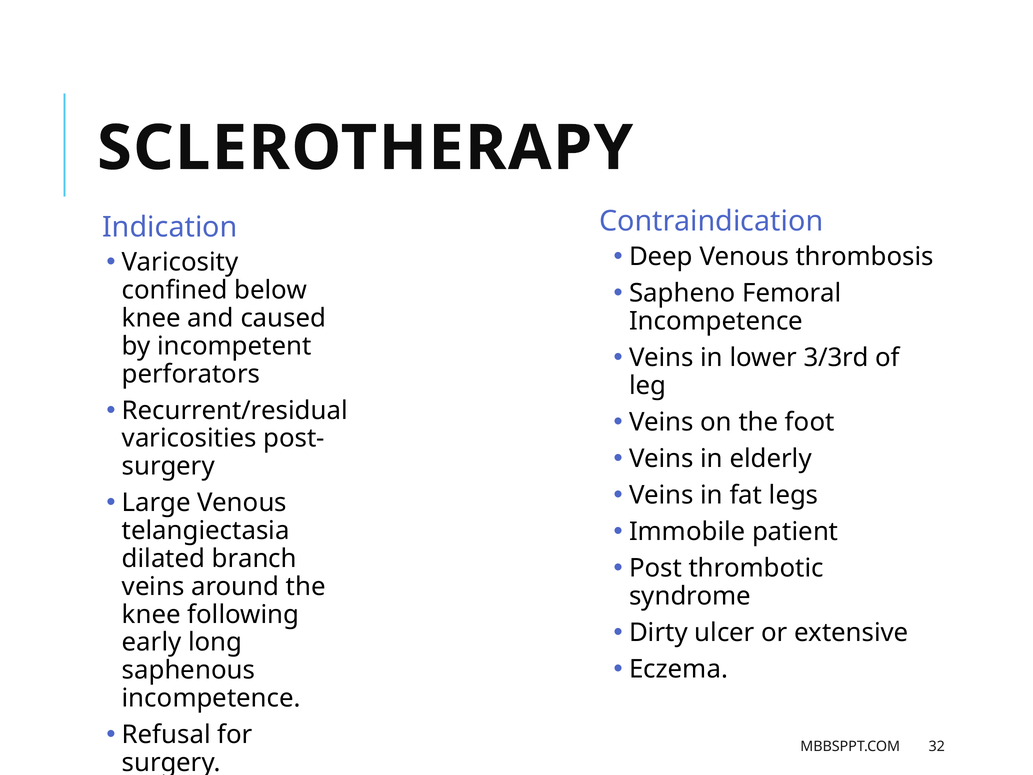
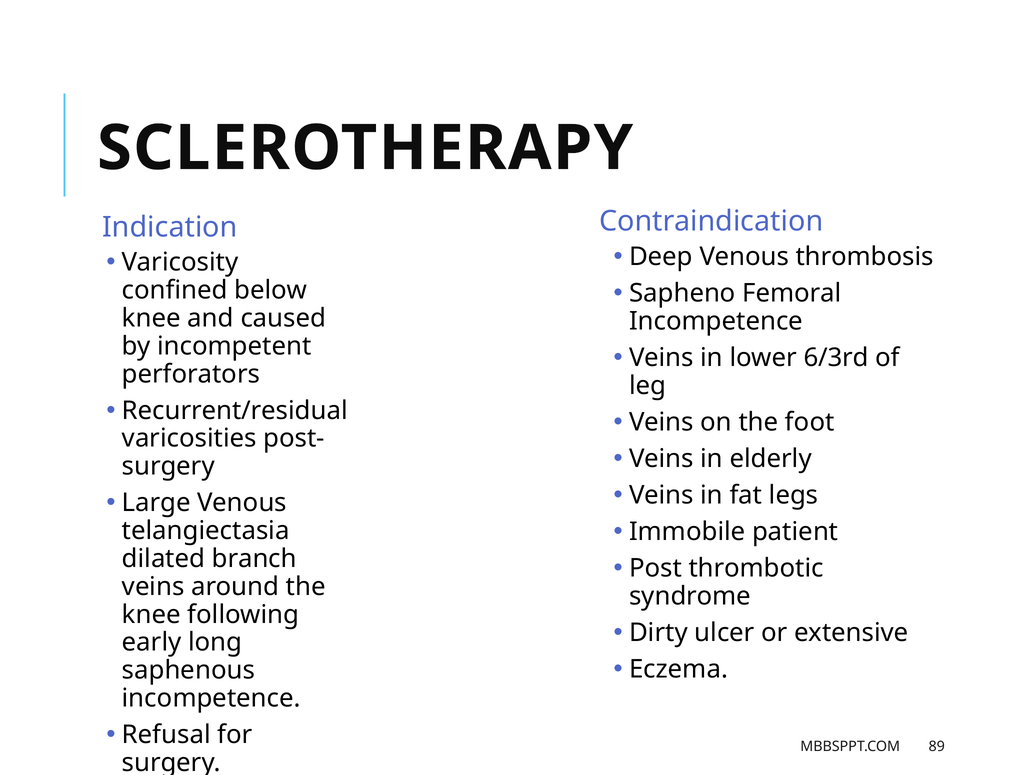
3/3rd: 3/3rd -> 6/3rd (836, 358)
32: 32 -> 89 (937, 746)
